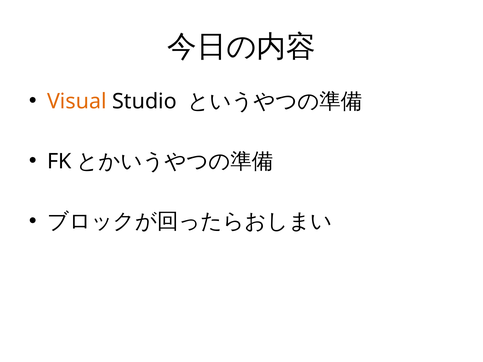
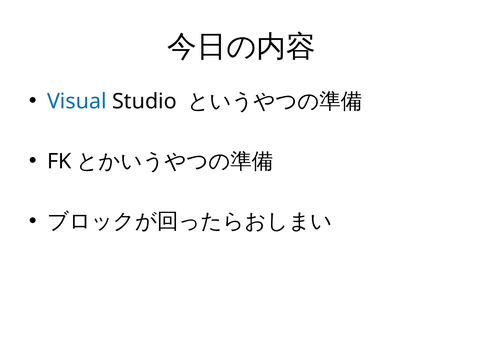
Visual colour: orange -> blue (77, 101)
